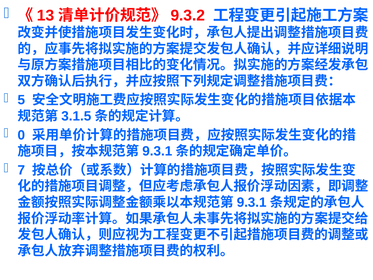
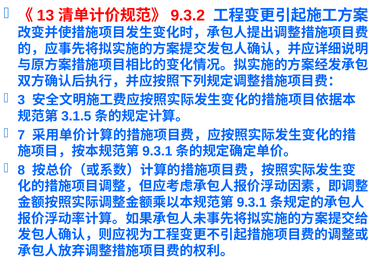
5: 5 -> 3 (21, 100)
0: 0 -> 7 (21, 135)
7: 7 -> 8 (21, 170)
